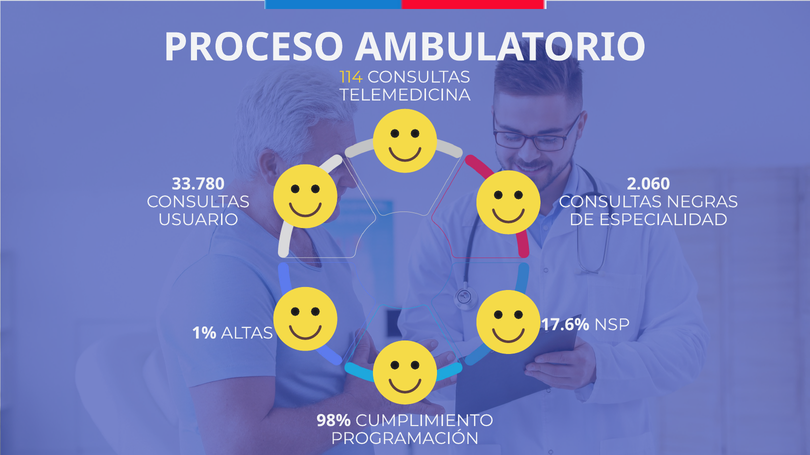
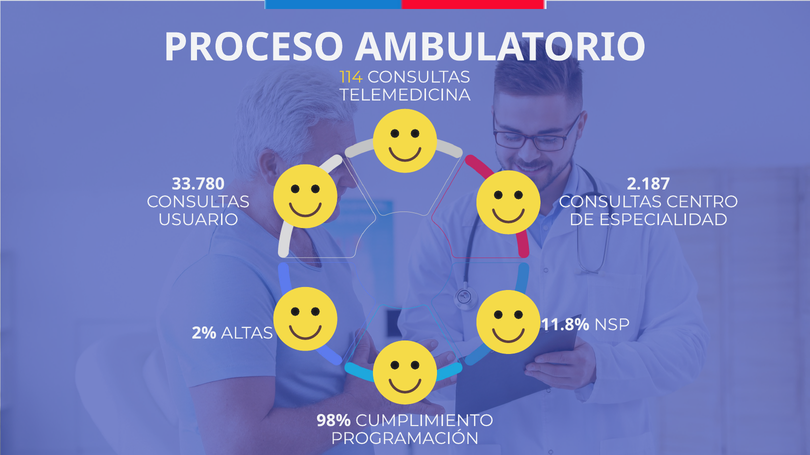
2.060: 2.060 -> 2.187 (648, 184)
NEGRAS: NEGRAS -> CENTRO (702, 202)
17.6%: 17.6% -> 11.8% (565, 325)
1%: 1% -> 2% (204, 333)
